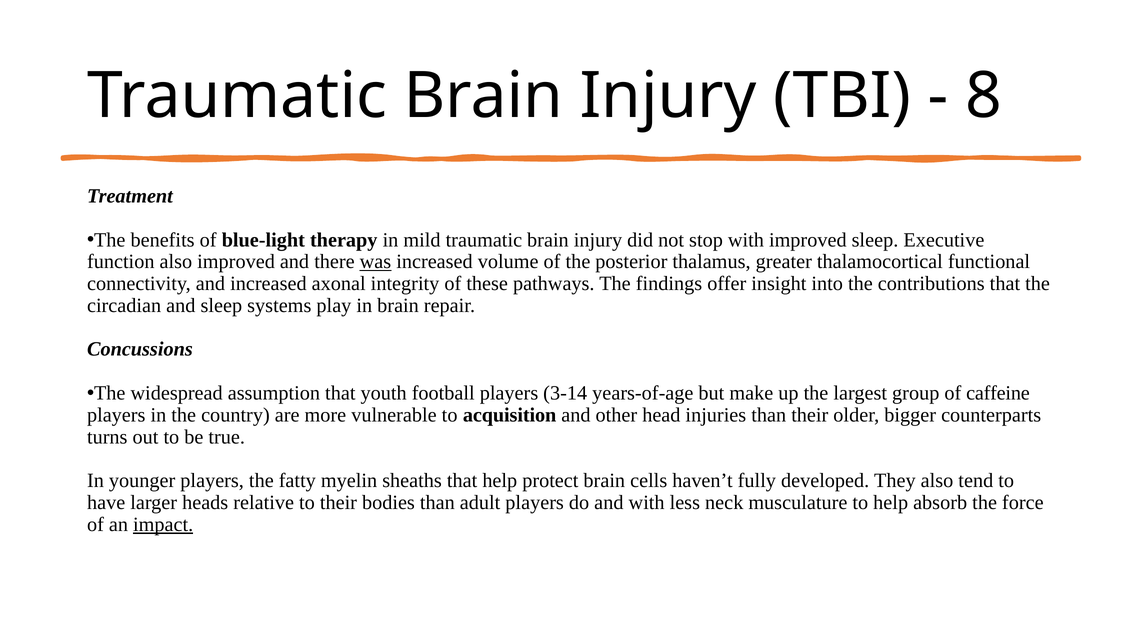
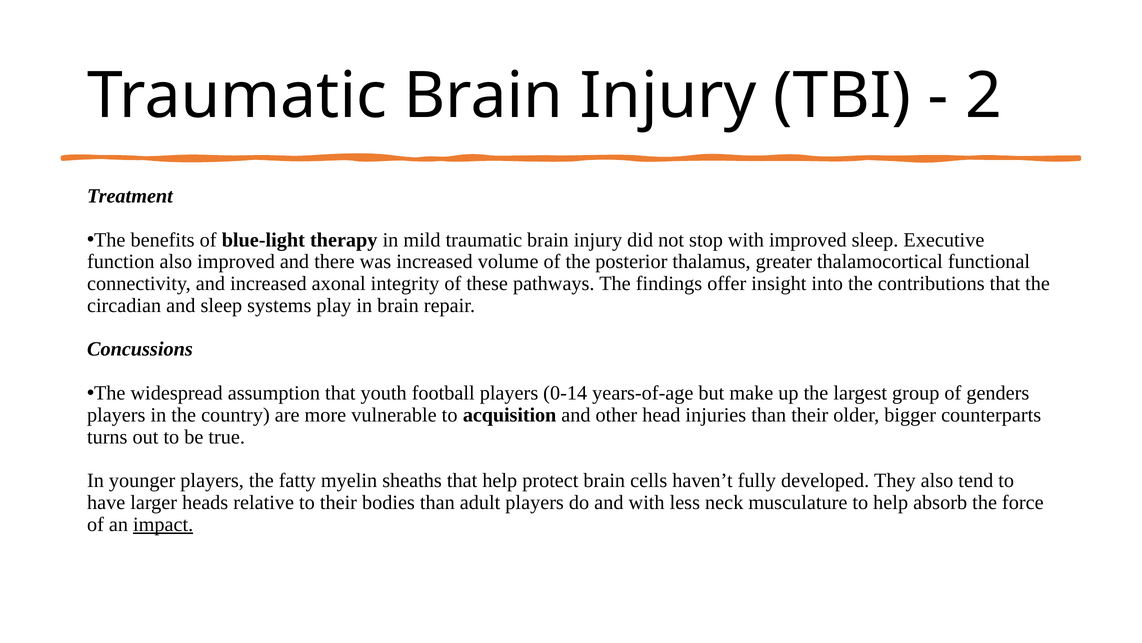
8: 8 -> 2 (983, 96)
was underline: present -> none (375, 261)
3-14: 3-14 -> 0-14 (565, 393)
caffeine: caffeine -> genders (998, 393)
